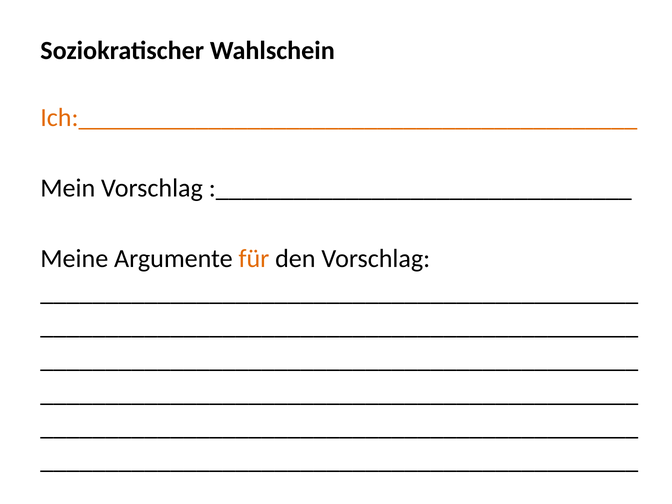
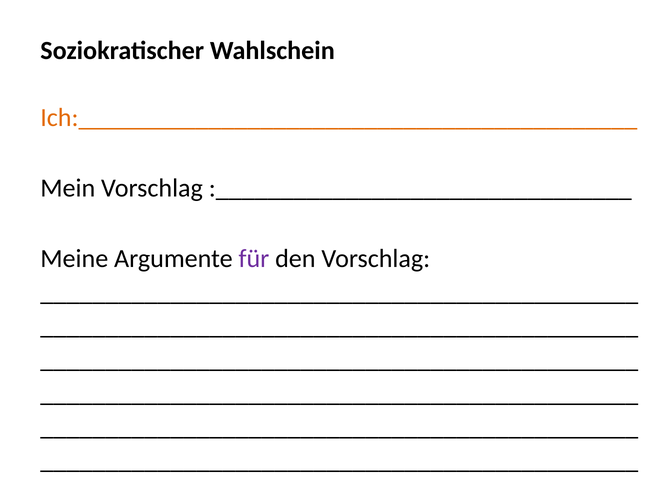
für colour: orange -> purple (254, 259)
